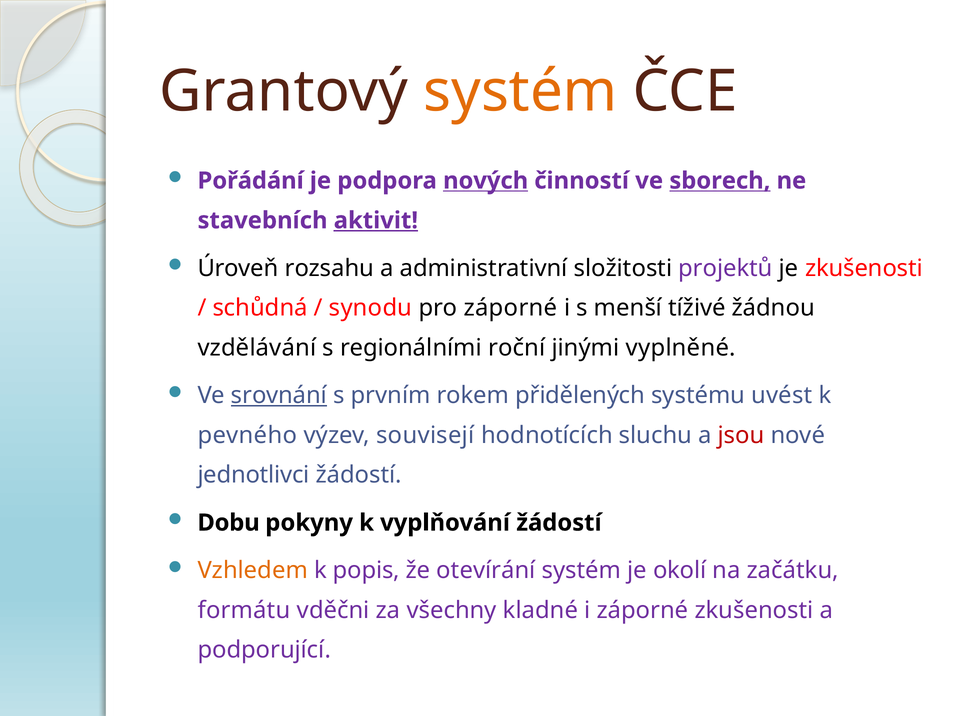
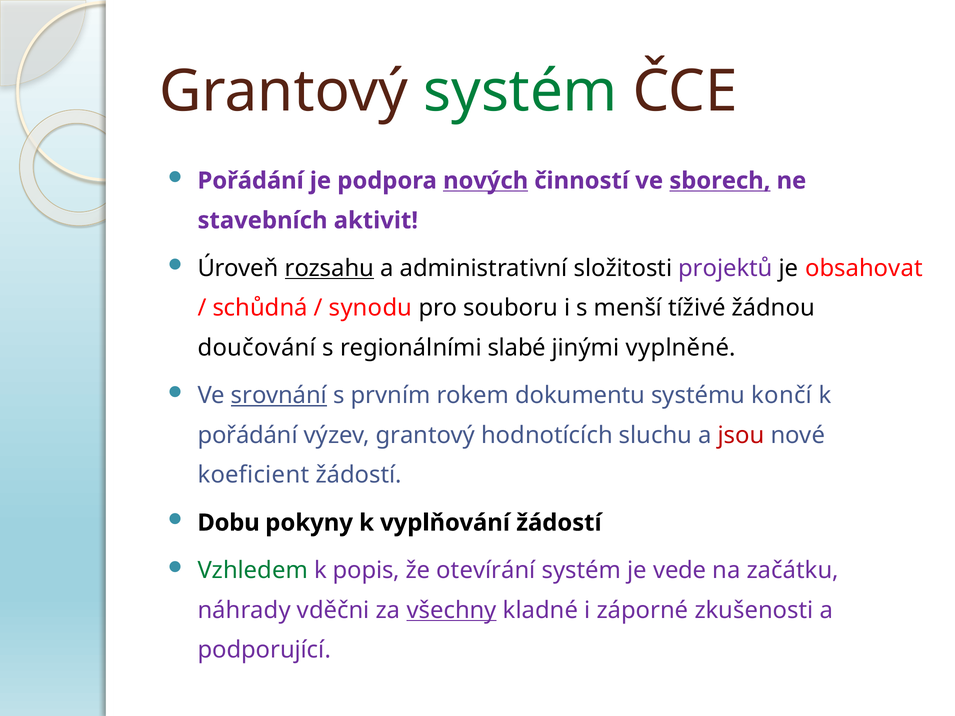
systém colour: orange -> green (520, 92)
aktivit underline: present -> none (376, 221)
rozsahu underline: none -> present (329, 268)
je zkušenosti: zkušenosti -> obsahovat (864, 268)
pro záporné: záporné -> souboru (511, 308)
vzdělávání: vzdělávání -> doučování (257, 348)
roční: roční -> slabé (517, 348)
přidělených: přidělených -> dokumentu (580, 396)
uvést: uvést -> končí (782, 396)
pevného: pevného -> pořádání (248, 435)
výzev souvisejí: souvisejí -> grantový (425, 435)
jednotlivci: jednotlivci -> koeficient (253, 475)
Vzhledem colour: orange -> green (253, 571)
okolí: okolí -> vede (680, 571)
formátu: formátu -> náhrady (244, 610)
všechny underline: none -> present (452, 610)
